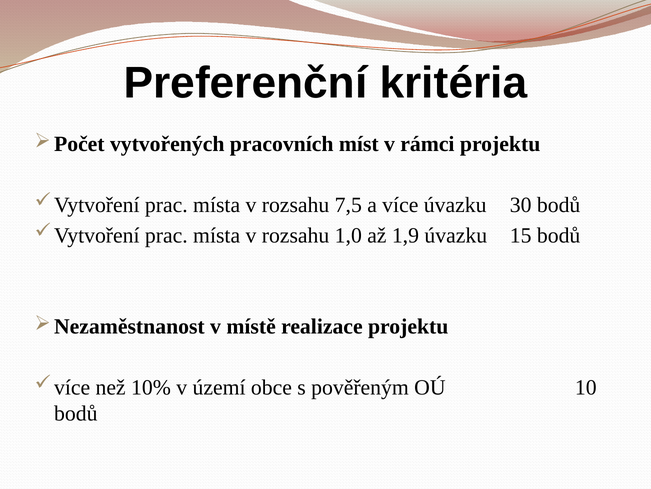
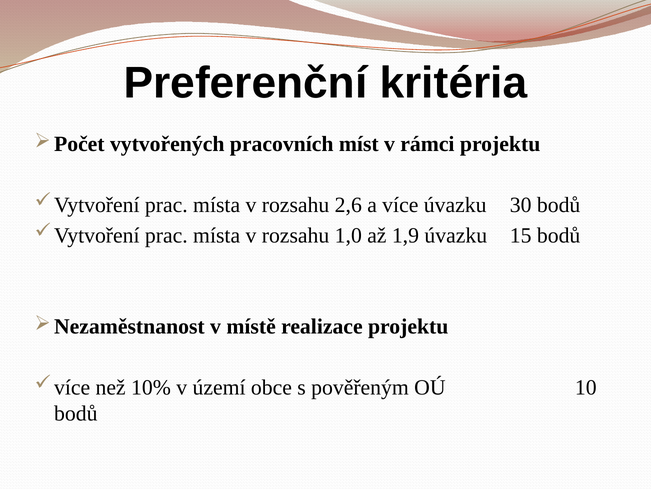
7,5: 7,5 -> 2,6 (348, 205)
